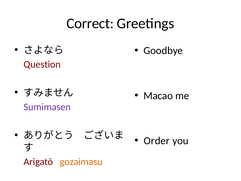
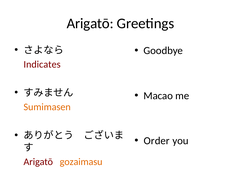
Correct: Correct -> Arigatō (90, 23)
Question: Question -> Indicates (42, 64)
Sumimasen colour: purple -> orange (47, 107)
